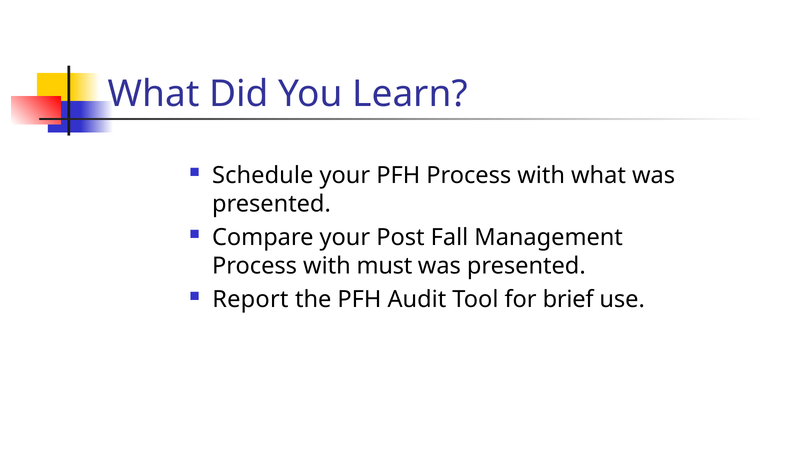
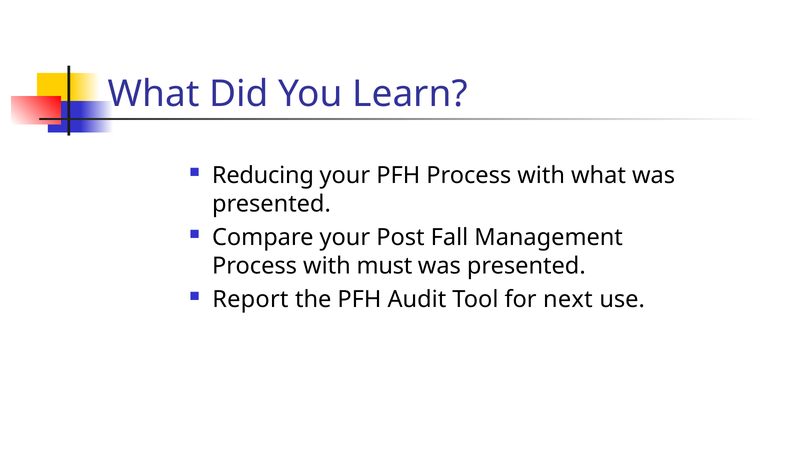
Schedule: Schedule -> Reducing (263, 176)
brief: brief -> next (568, 300)
